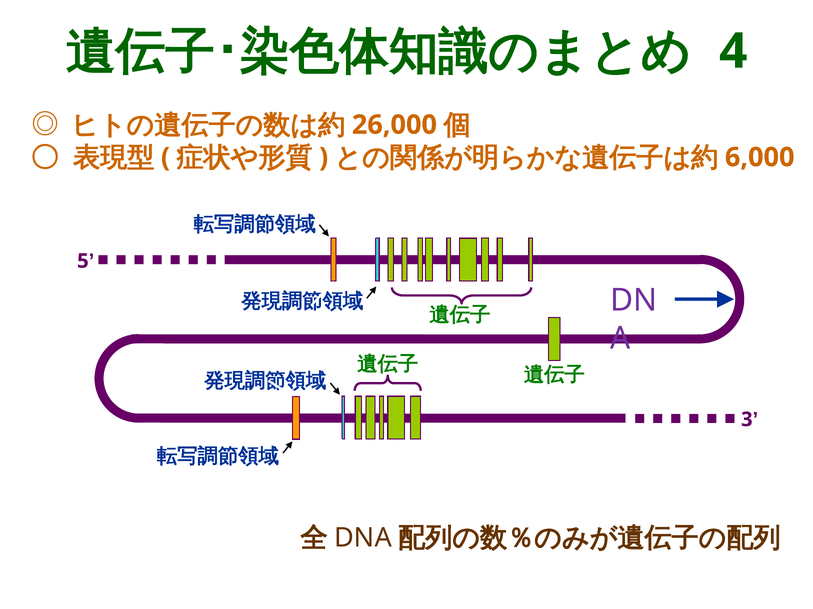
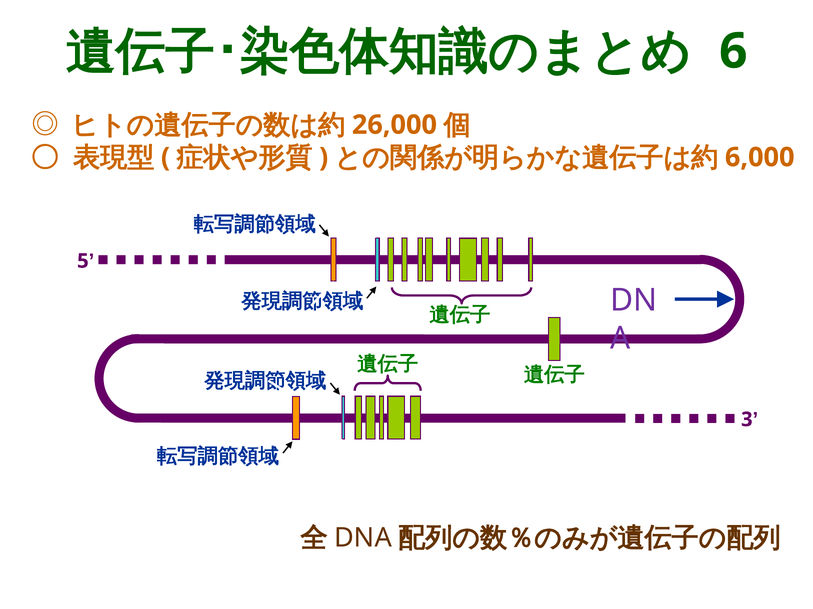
4: 4 -> 6 (733, 51)
